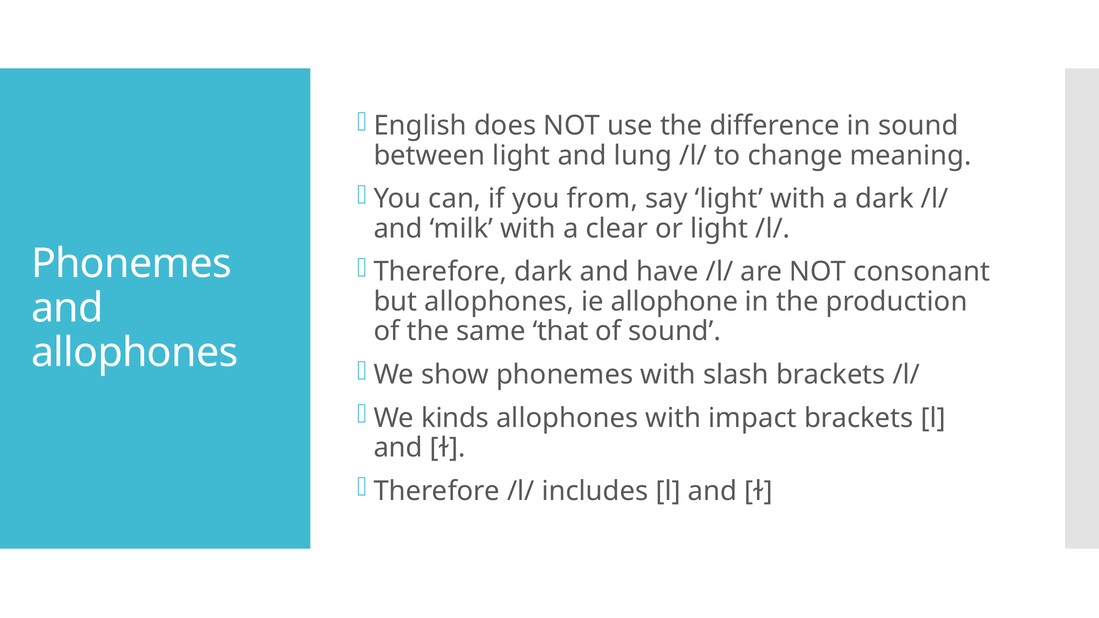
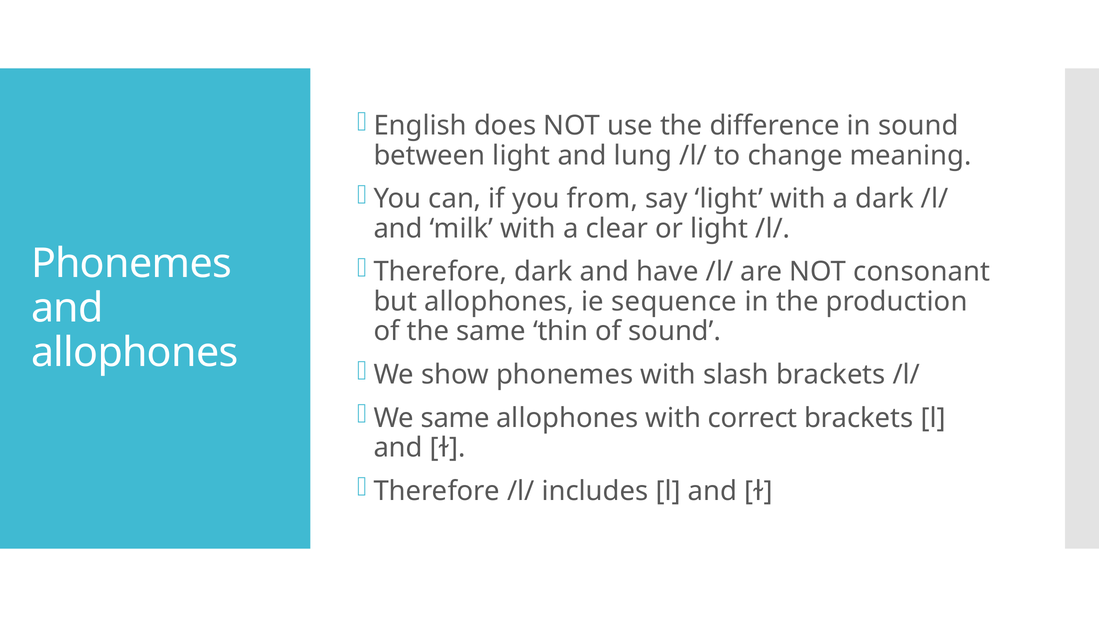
allophone: allophone -> sequence (674, 302)
that: that -> thin (561, 331)
We kinds: kinds -> same (455, 418)
impact: impact -> correct (753, 418)
